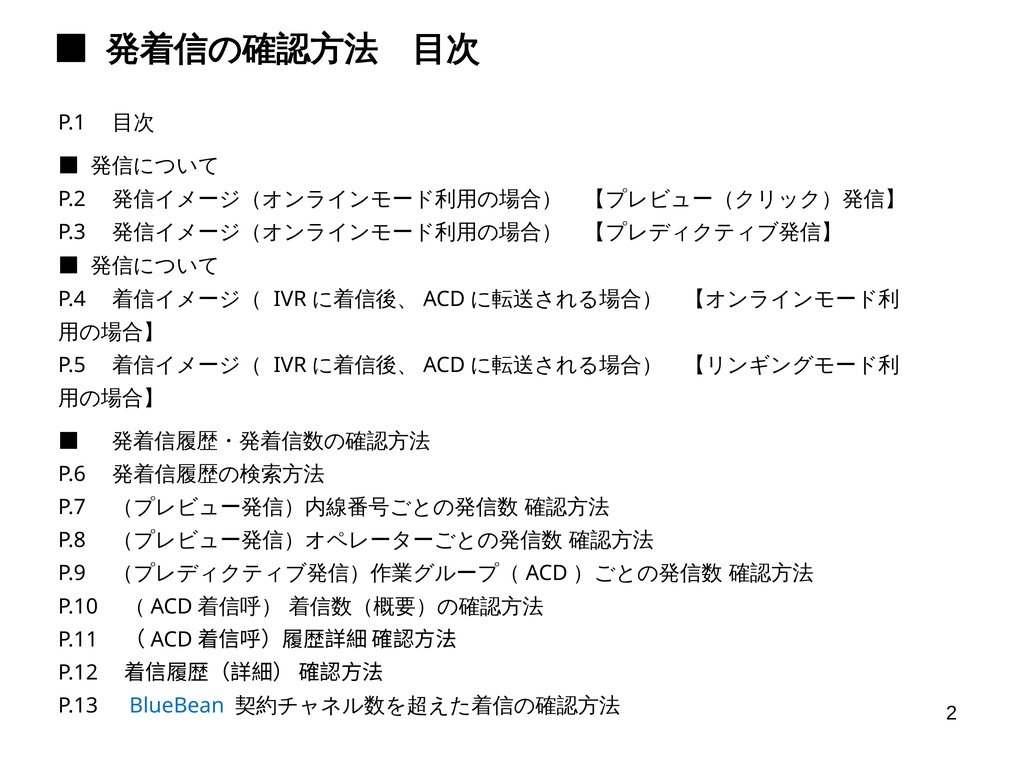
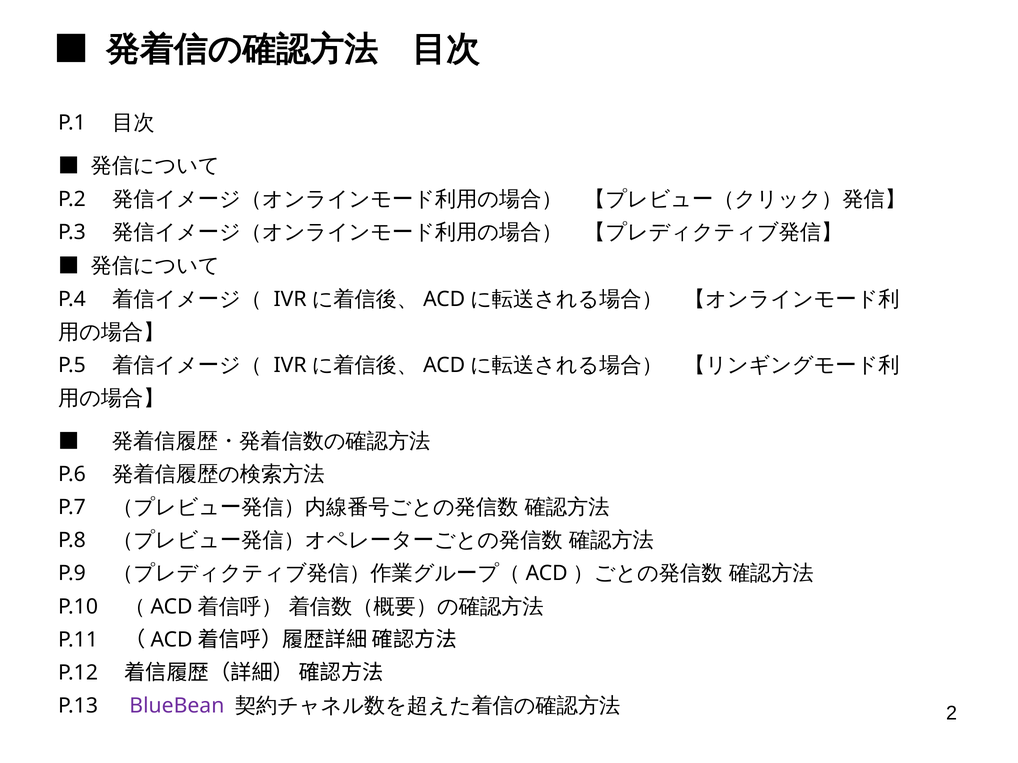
BlueBean colour: blue -> purple (177, 706)
